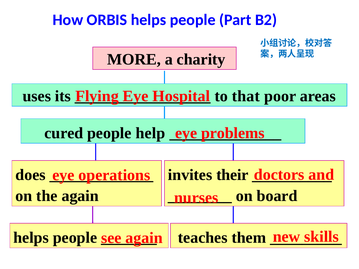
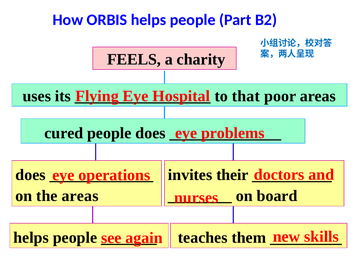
MORE: MORE -> FEELS (134, 59)
people help: help -> does (150, 133)
the again: again -> areas (80, 196)
